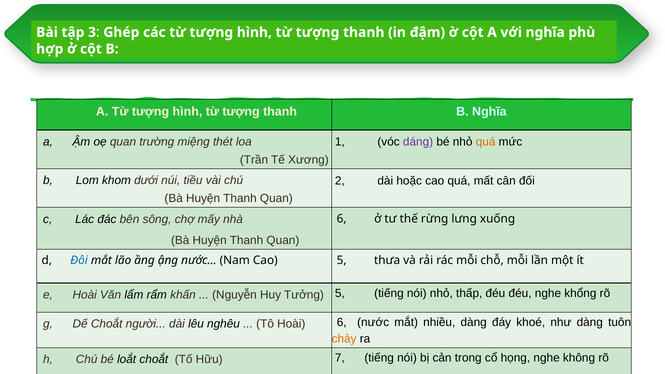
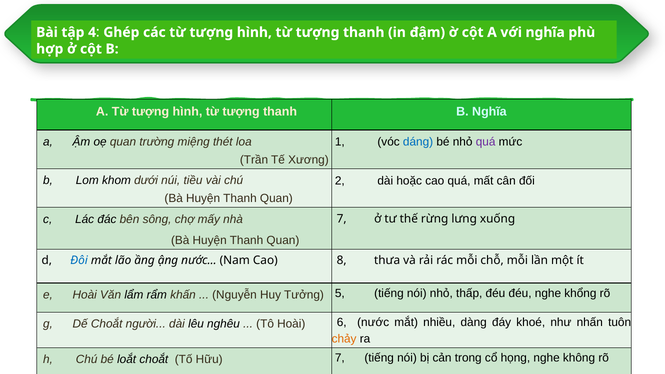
3: 3 -> 4 (92, 32)
dáng colour: purple -> blue (418, 142)
quá colour: orange -> purple (486, 142)
6: 6 -> 7 (342, 219)
5: 5 -> 8 (342, 260)
như dàng: dàng -> nhấn (590, 322)
